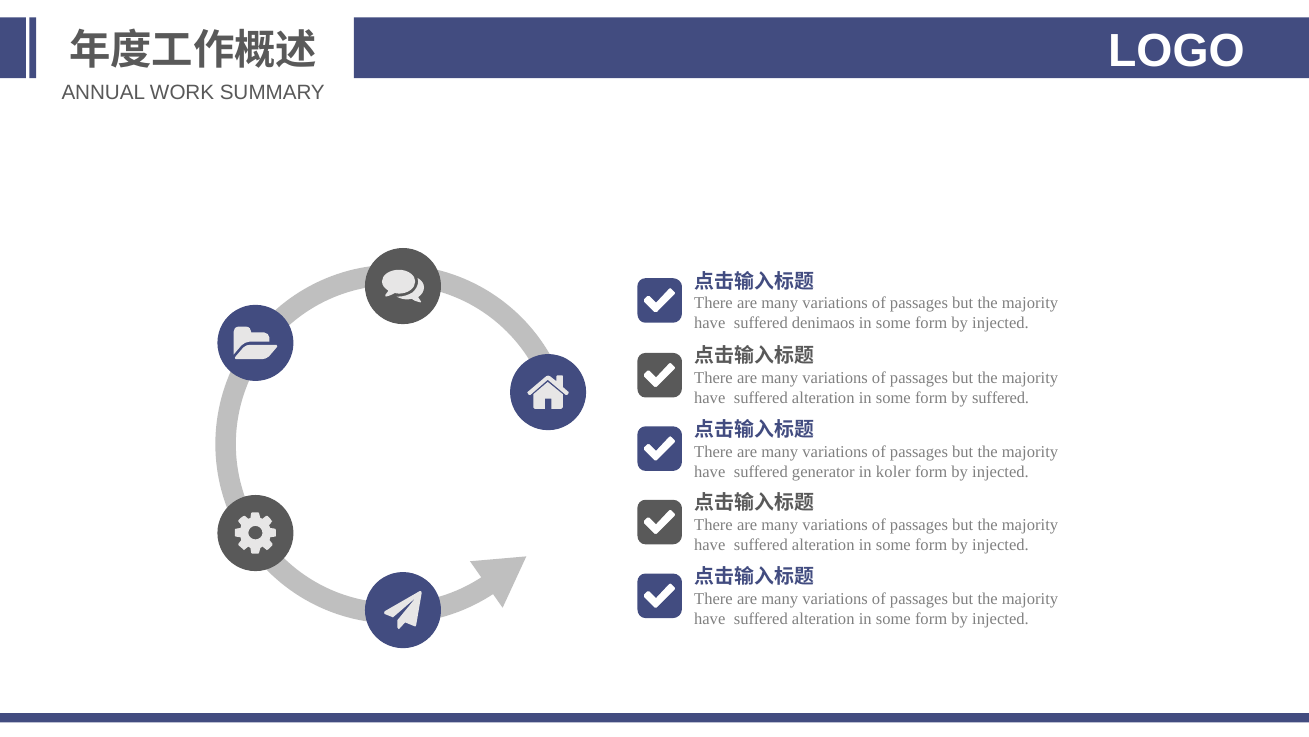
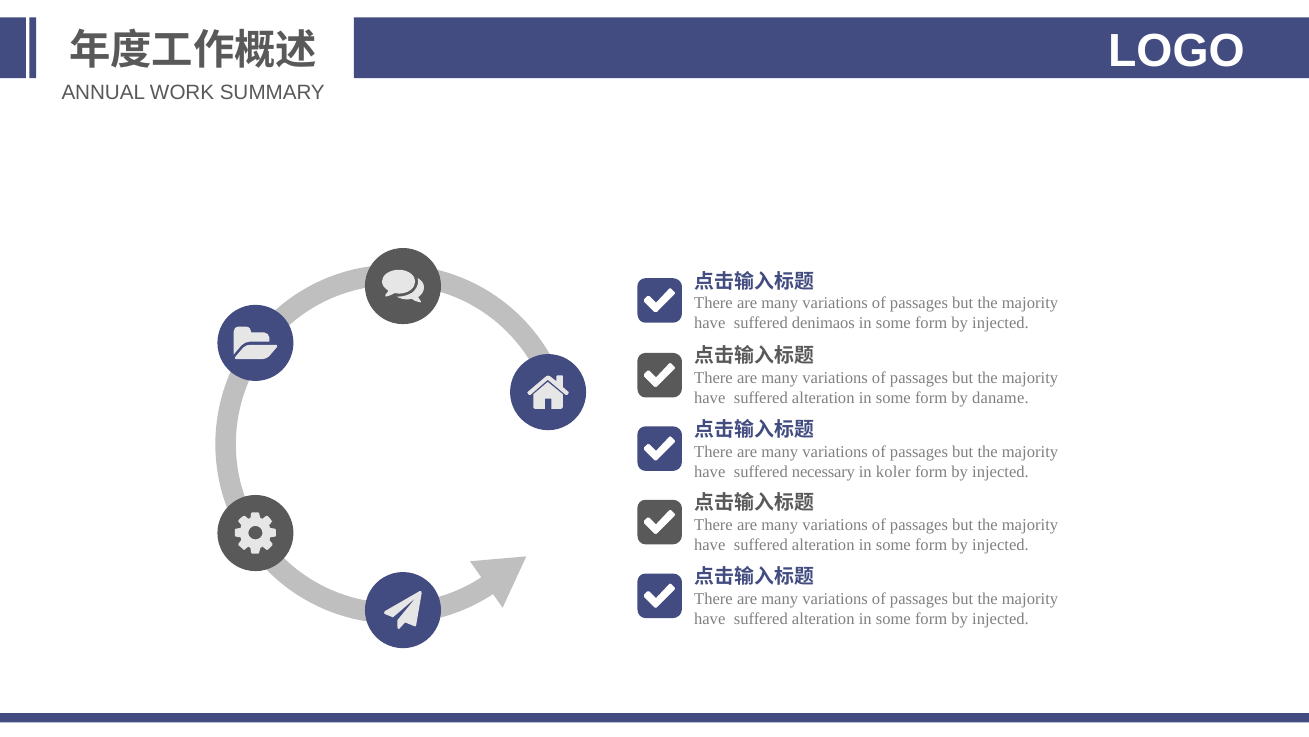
by suffered: suffered -> daname (1000, 398)
generator: generator -> necessary (823, 471)
